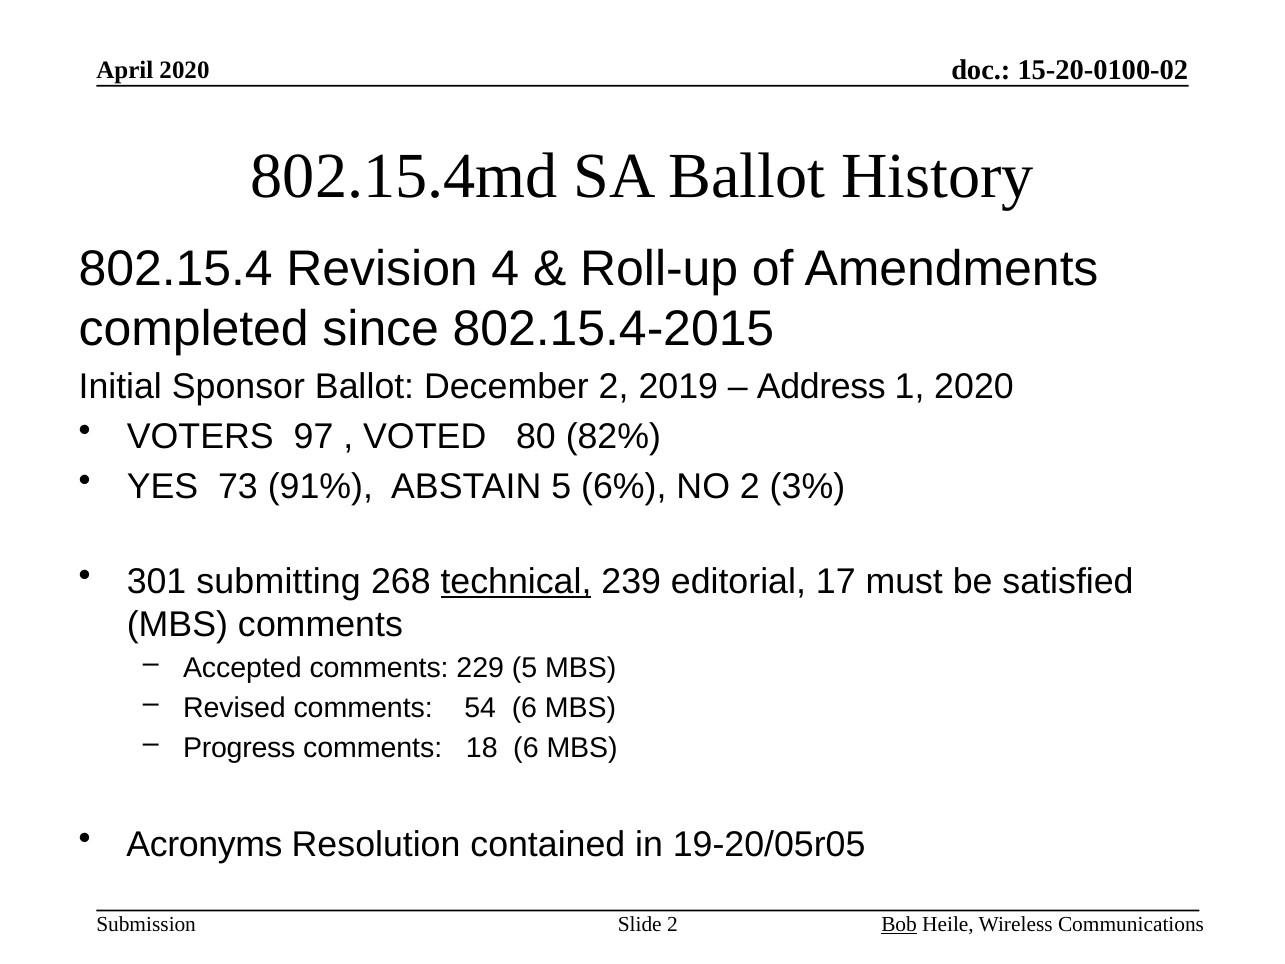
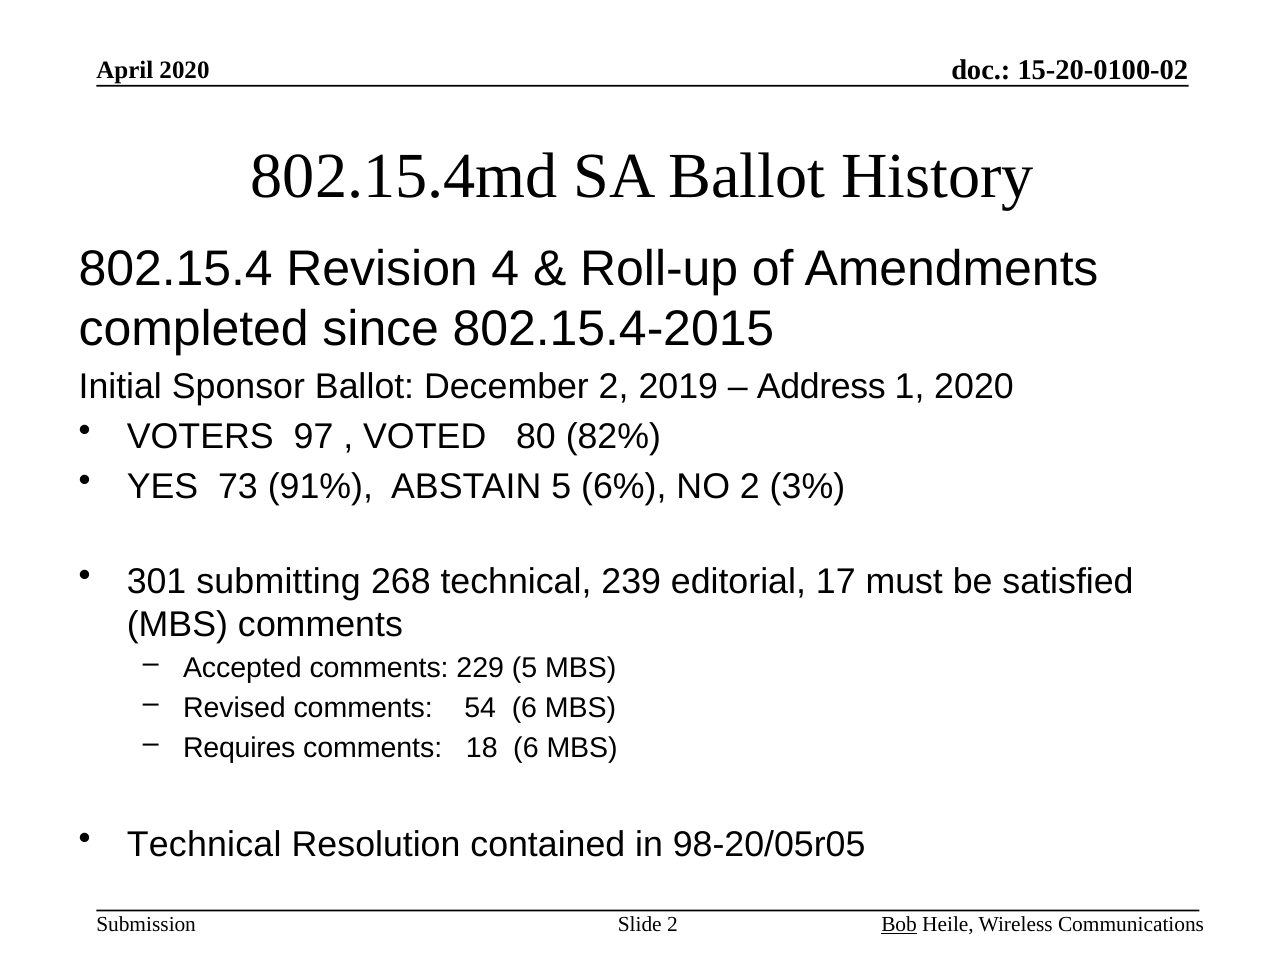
technical underline: present -> none (516, 581)
Progress: Progress -> Requires (239, 748)
Acronyms: Acronyms -> Technical (204, 844)
19-20/05r05: 19-20/05r05 -> 98-20/05r05 (769, 844)
